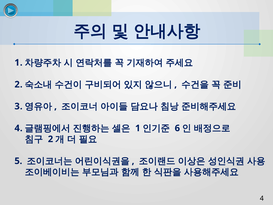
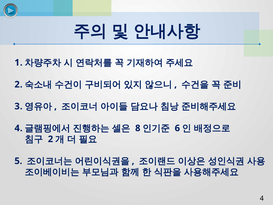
1: 1 -> 8 (138, 128)
